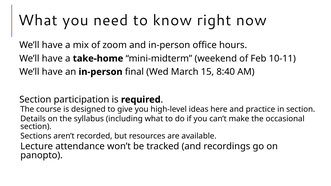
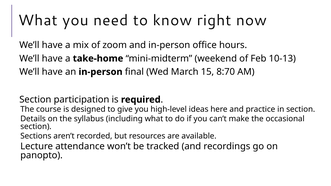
10-11: 10-11 -> 10-13 (282, 59)
8:40: 8:40 -> 8:70 (226, 72)
